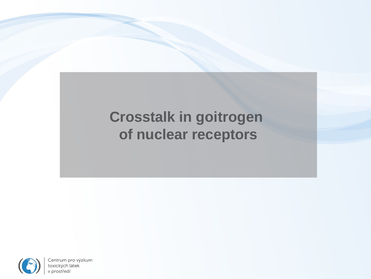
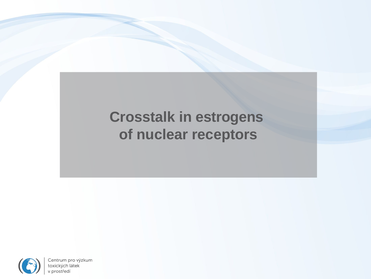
goitrogen: goitrogen -> estrogens (230, 117)
